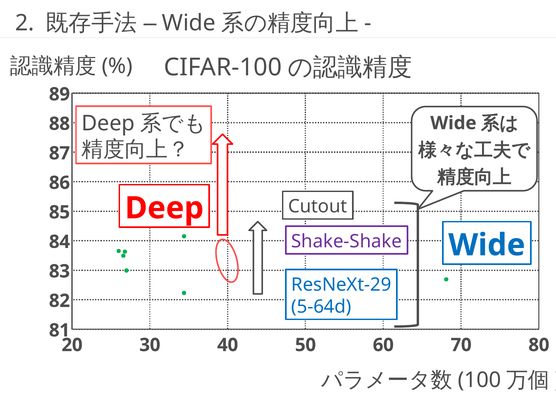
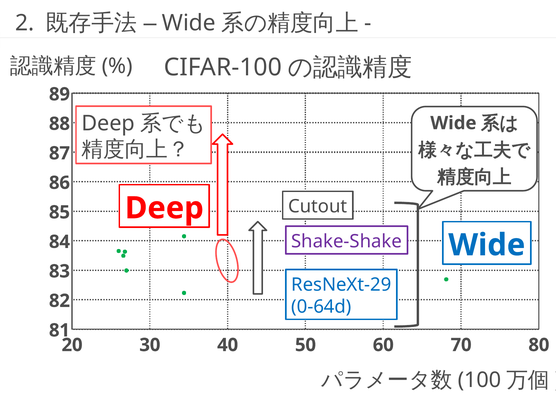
5-64d: 5-64d -> 0-64d (321, 307)
